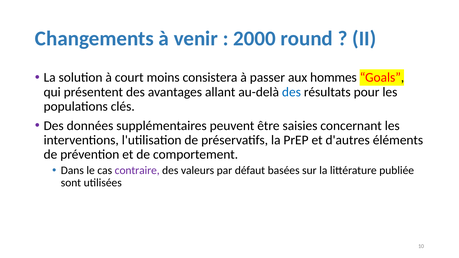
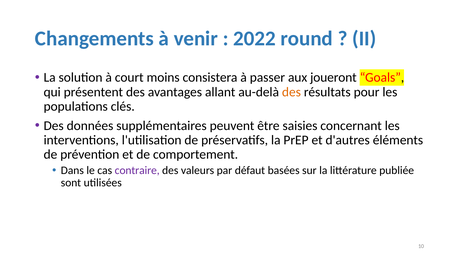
2000: 2000 -> 2022 (255, 39)
hommes: hommes -> joueront (333, 78)
des colour: blue -> orange (291, 92)
